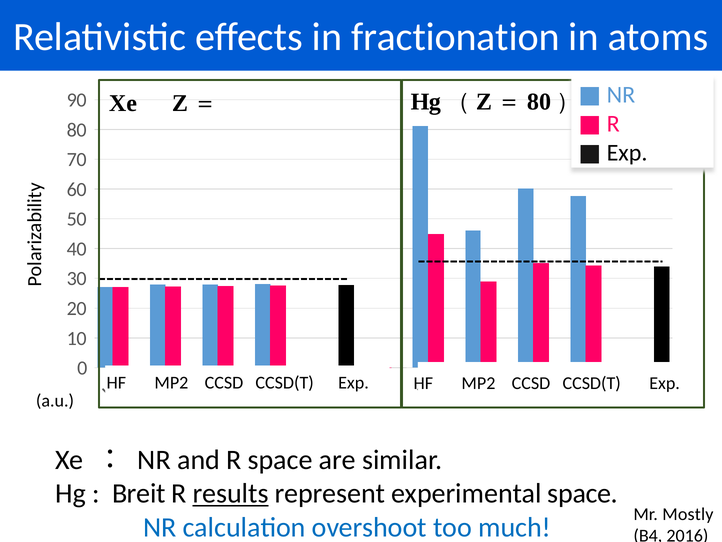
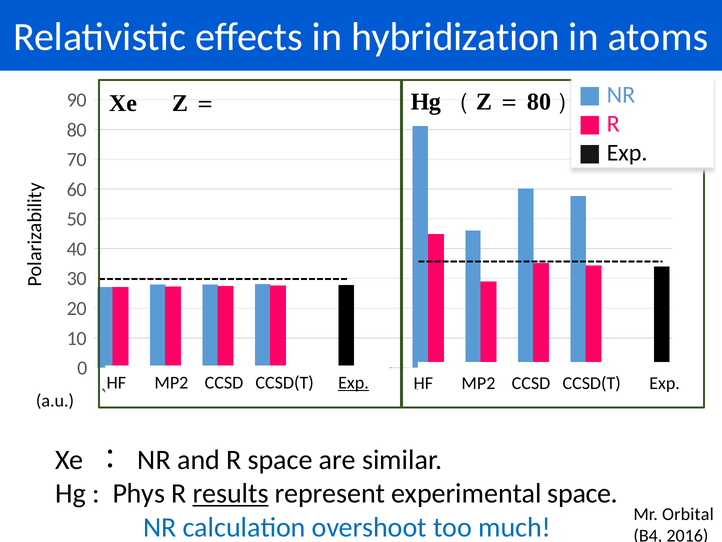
fractionation: fractionation -> hybridization (455, 37)
Exp underline: none -> present (354, 382)
Breit: Breit -> Phys (139, 493)
Mostly: Mostly -> Orbital (688, 514)
